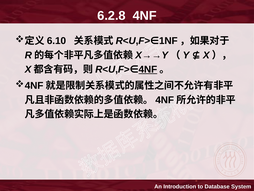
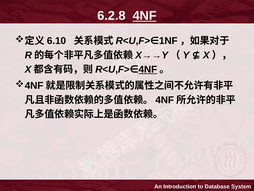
4NF underline: none -> present (145, 16)
